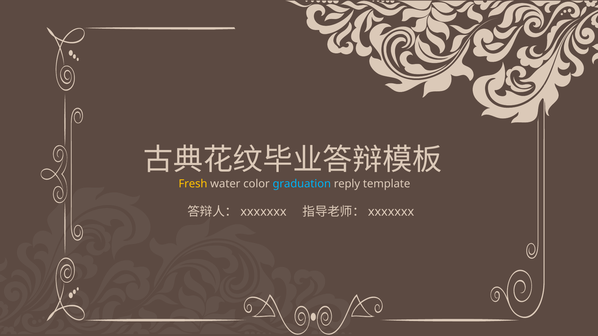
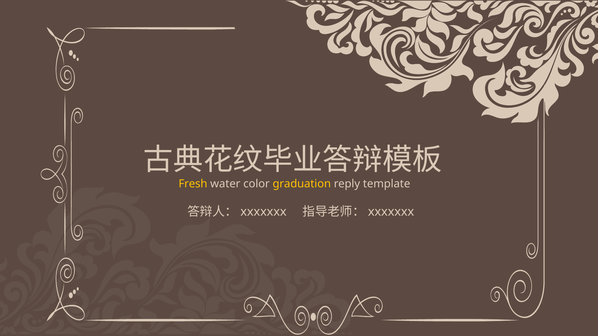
graduation colour: light blue -> yellow (302, 184)
